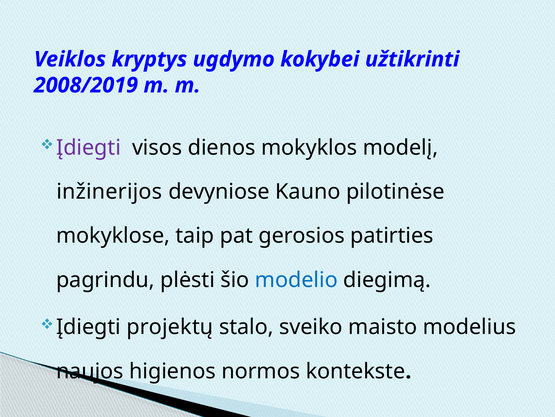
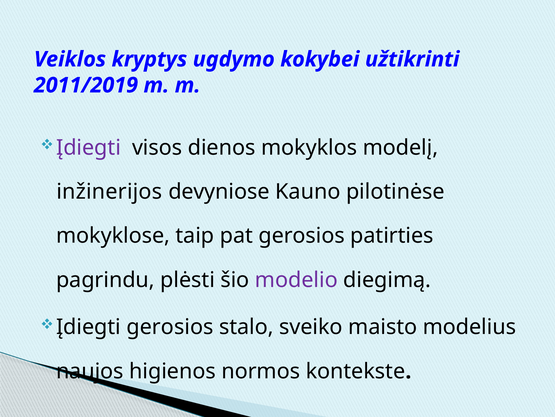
2008/2019: 2008/2019 -> 2011/2019 (86, 85)
modelio colour: blue -> purple (296, 279)
Įdiegti projektų: projektų -> gerosios (170, 327)
